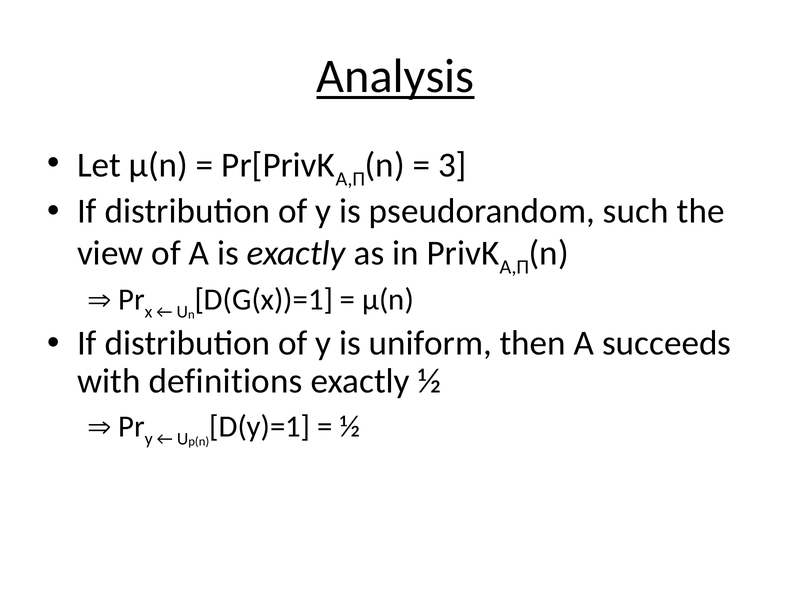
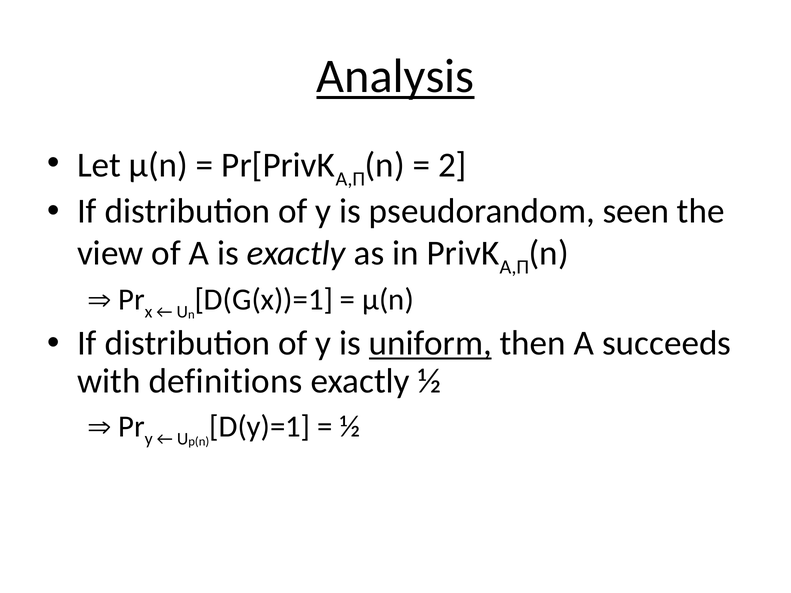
3: 3 -> 2 (452, 165)
such: such -> seen (636, 211)
uniform underline: none -> present (430, 343)
